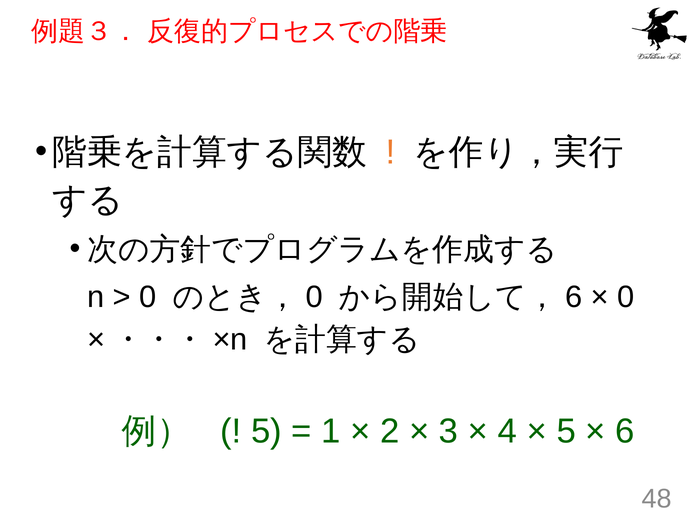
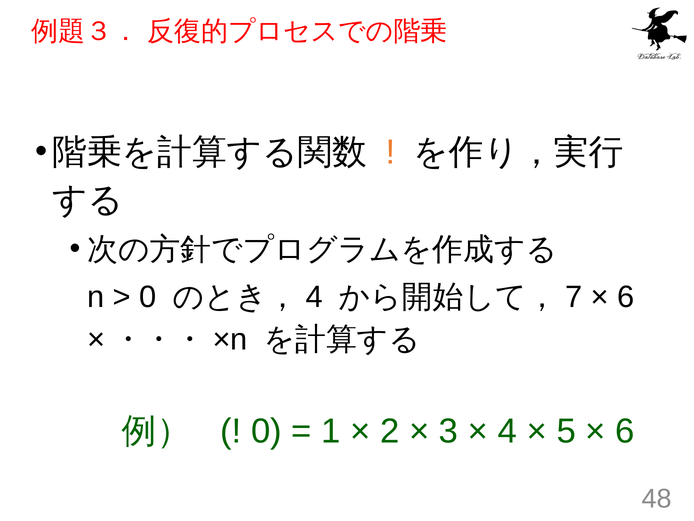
0: 0 -> 4 (314, 297)
6: 6 -> 7 (574, 297)
0: 0 -> 6 (626, 297)
5: 5 -> 0 (266, 431)
